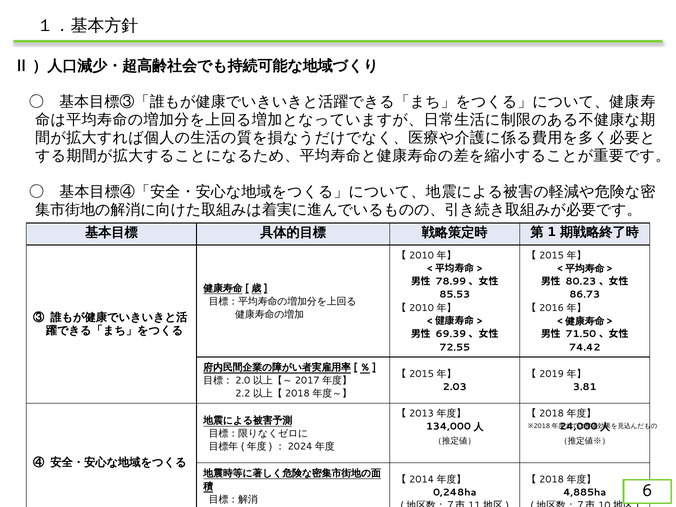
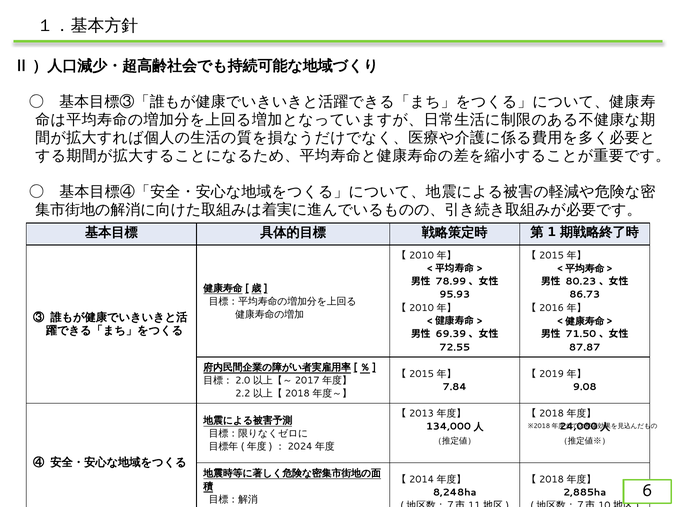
85.53: 85.53 -> 95.93 (455, 295)
74.42: 74.42 -> 87.87 (585, 347)
2.03: 2.03 -> 7.84 (455, 387)
3.81: 3.81 -> 9.08 (585, 387)
0,248ha: 0,248ha -> 8,248ha (455, 493)
4,885ha: 4,885ha -> 2,885ha (585, 493)
